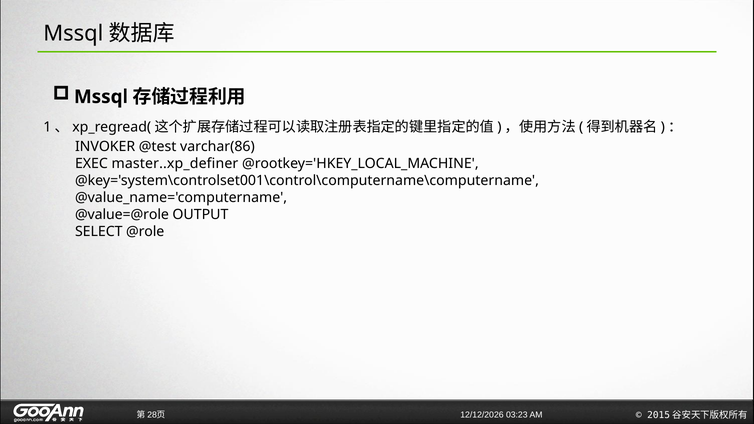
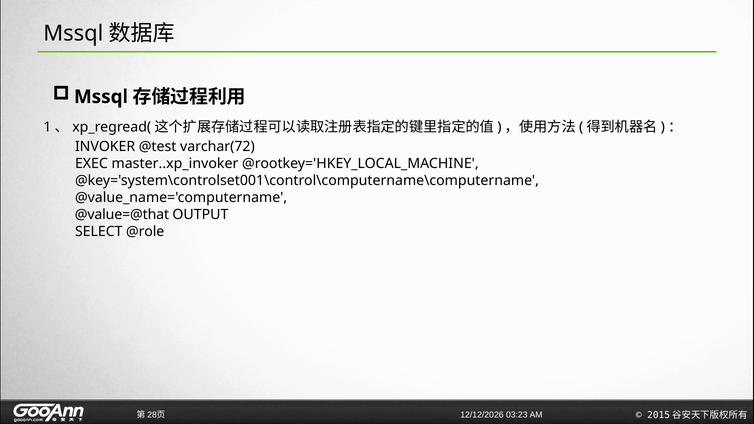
varchar(86: varchar(86 -> varchar(72 (217, 147)
master..xp_definer: master..xp_definer -> master..xp_invoker (175, 164)
@value=@role: @value=@role -> @value=@that (122, 215)
